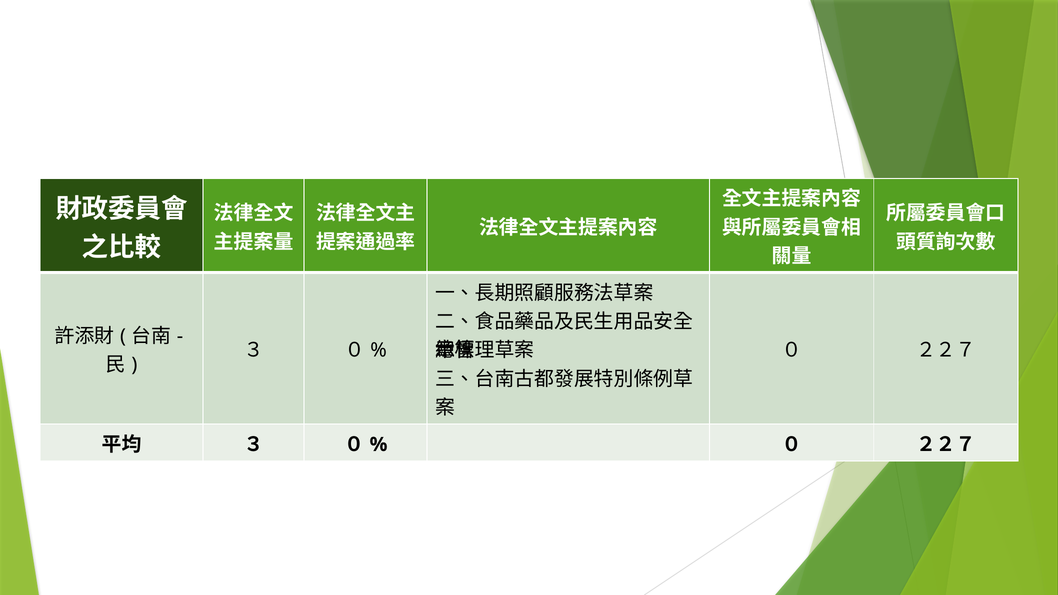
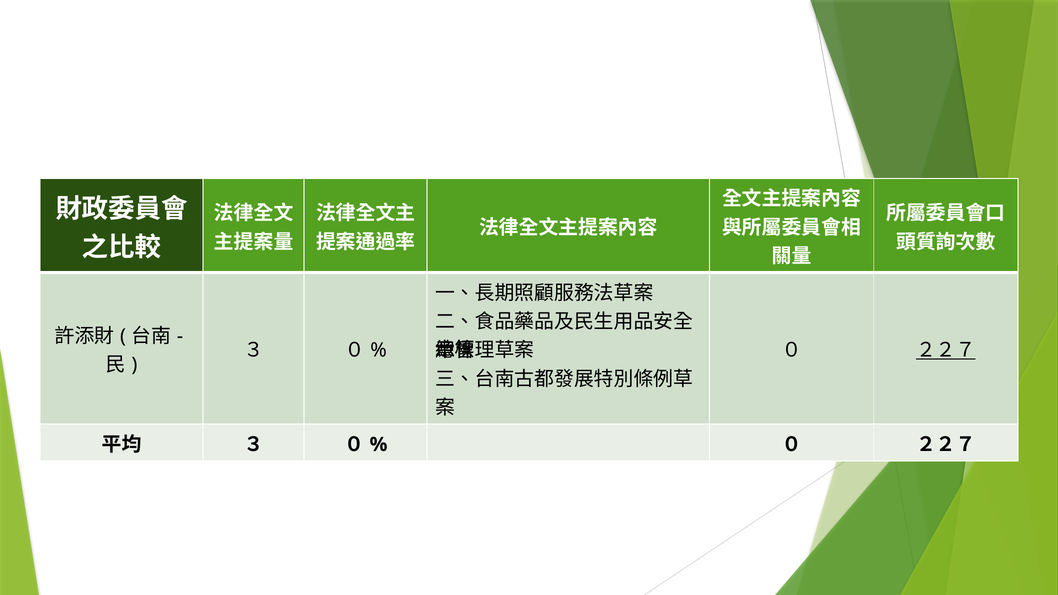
２２７ underline: none -> present (946, 350)
